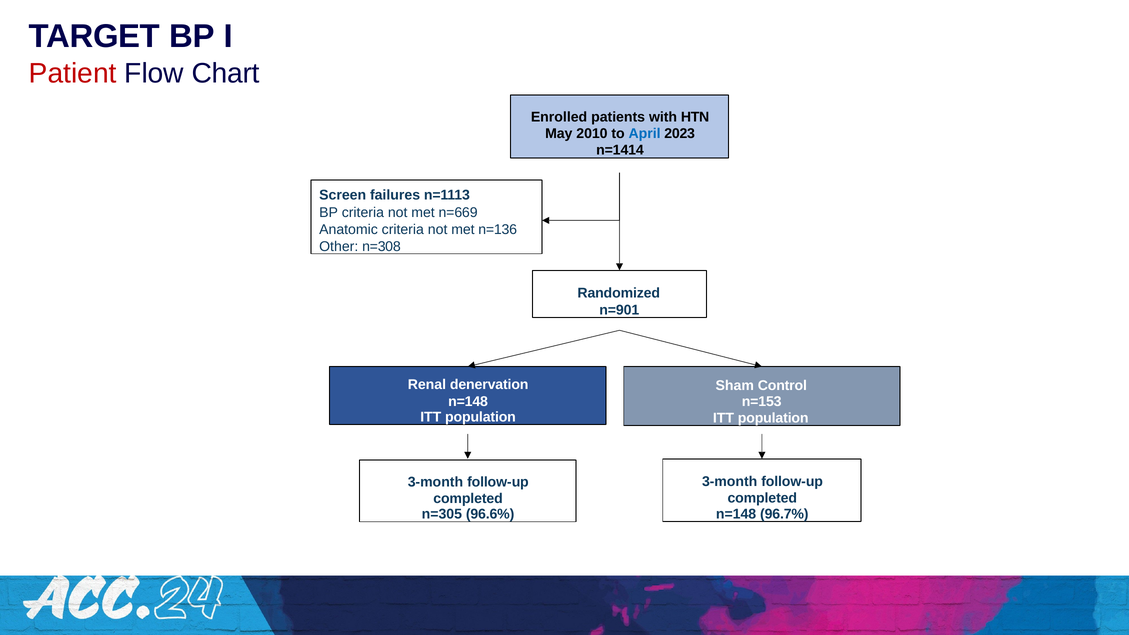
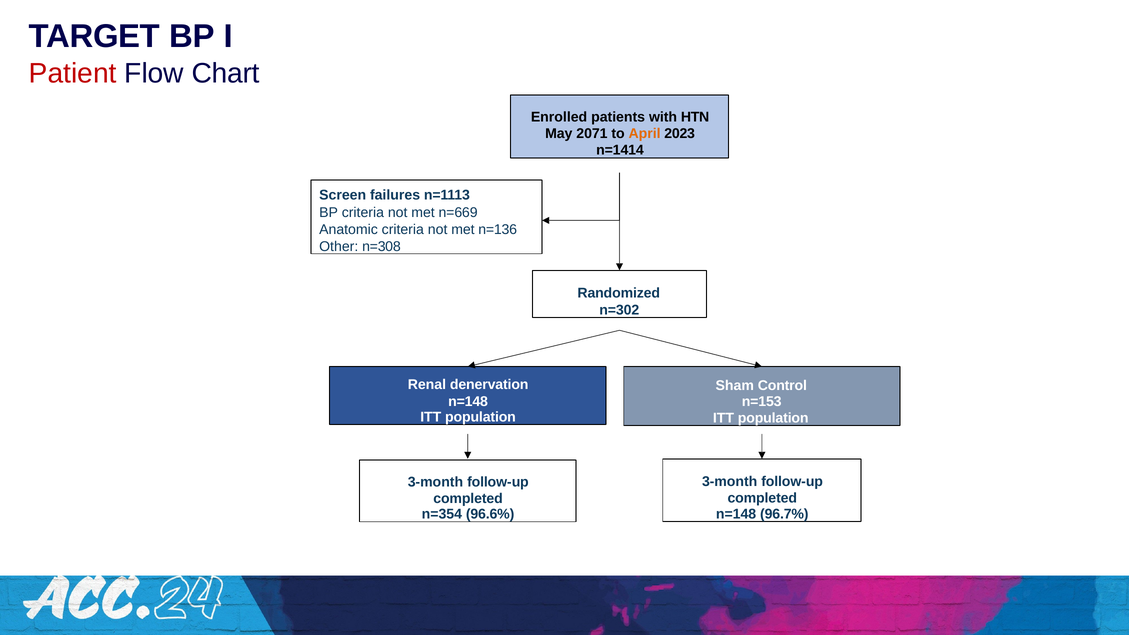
2010: 2010 -> 2071 (592, 134)
April colour: blue -> orange (645, 134)
n=901: n=901 -> n=302 (619, 310)
n=305: n=305 -> n=354 (442, 514)
